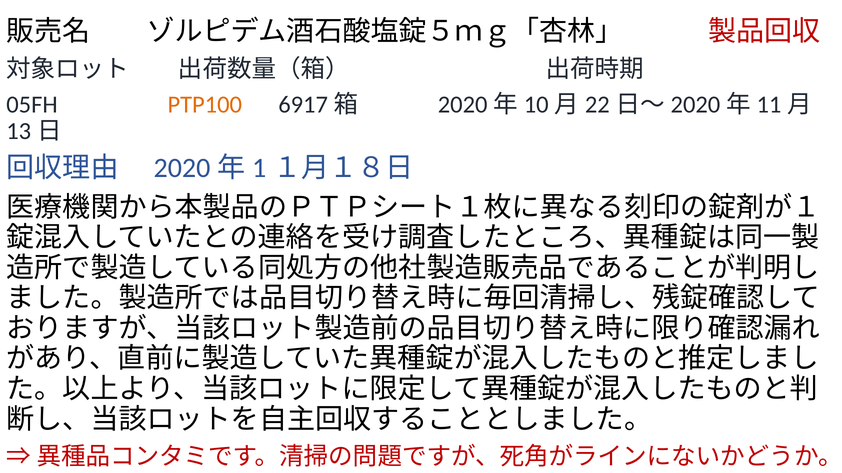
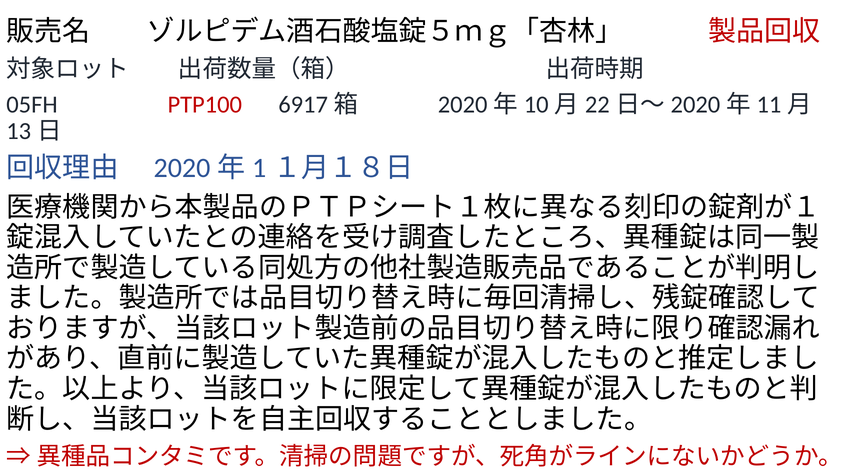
PTP100 colour: orange -> red (205, 105)
